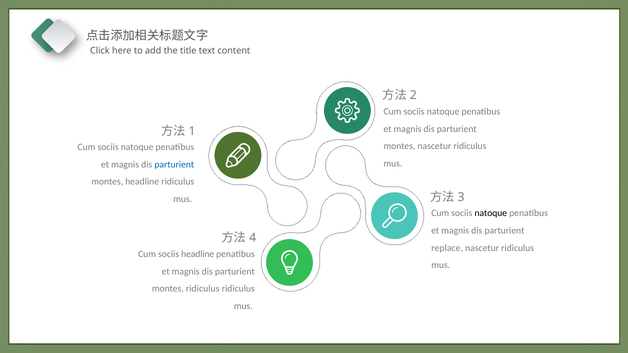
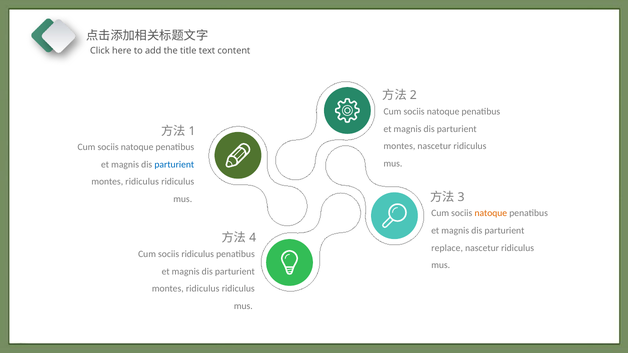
headline: headline -> ridiculus (142, 182)
natoque colour: black -> orange (491, 213)
sociis headline: headline -> ridiculus (198, 254)
